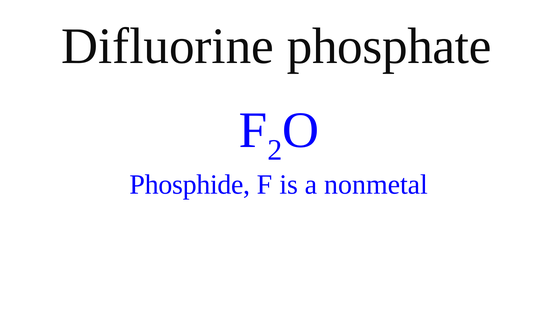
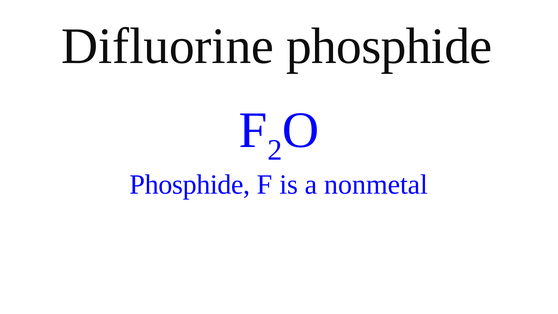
Difluorine phosphate: phosphate -> phosphide (389, 46)
